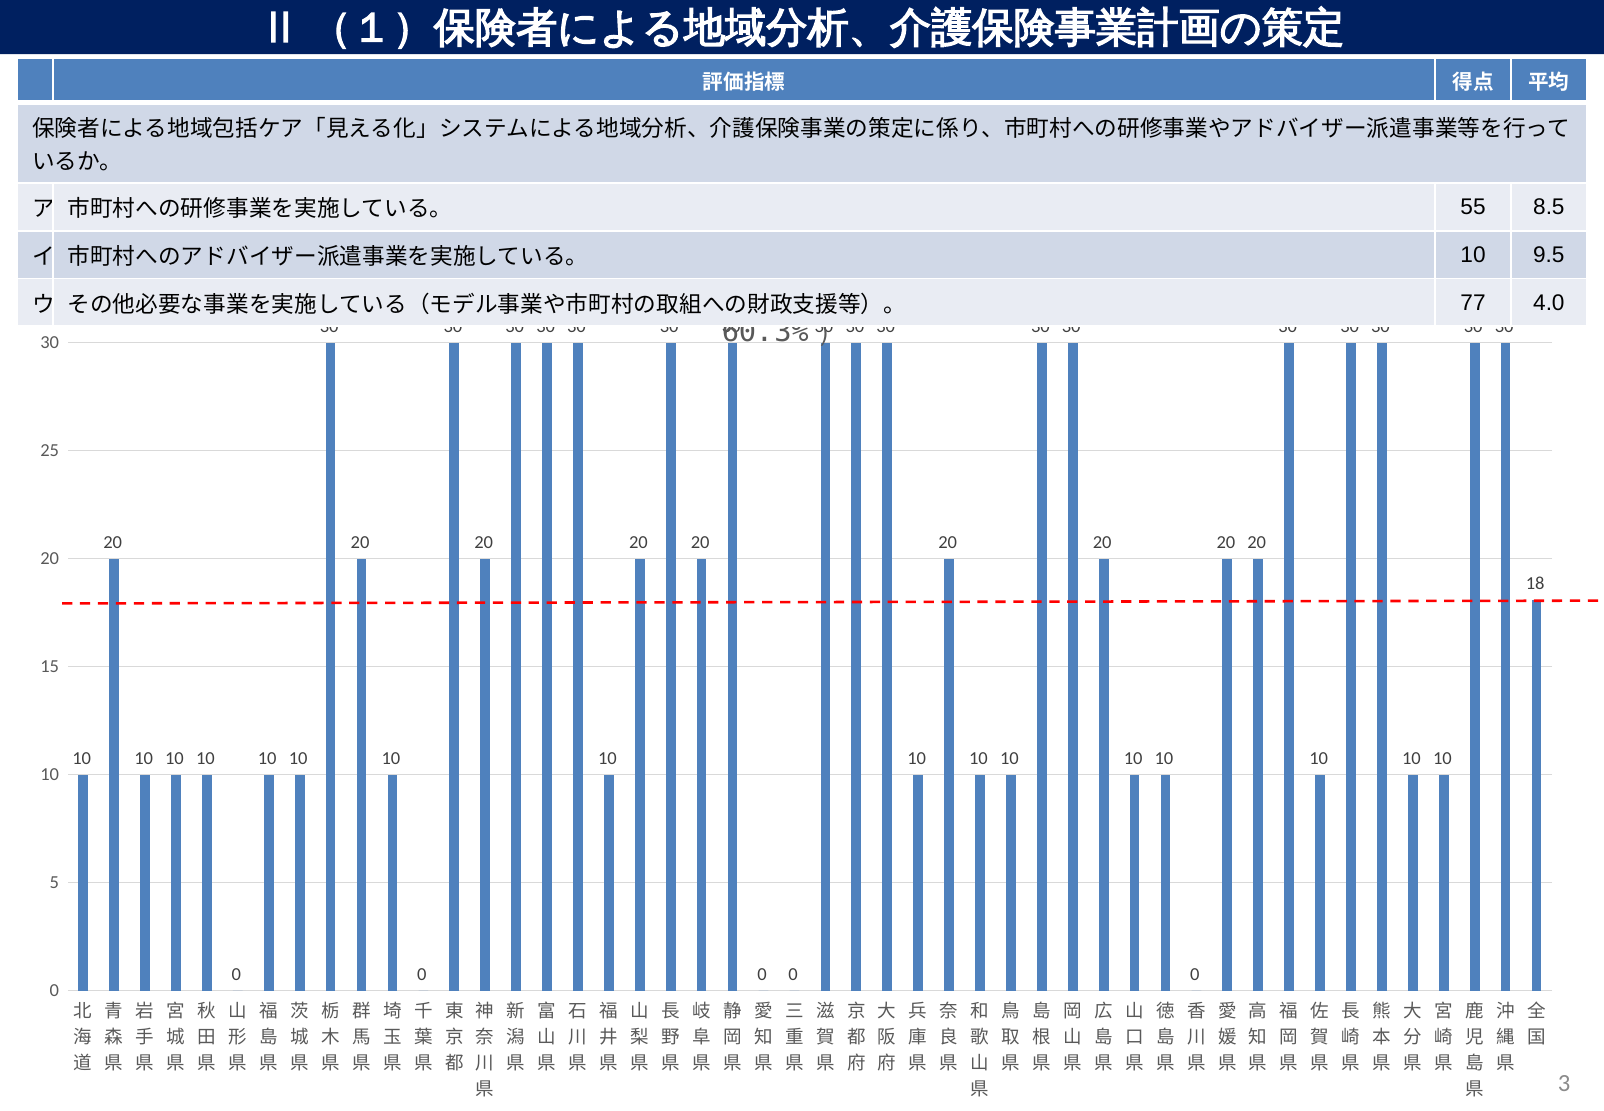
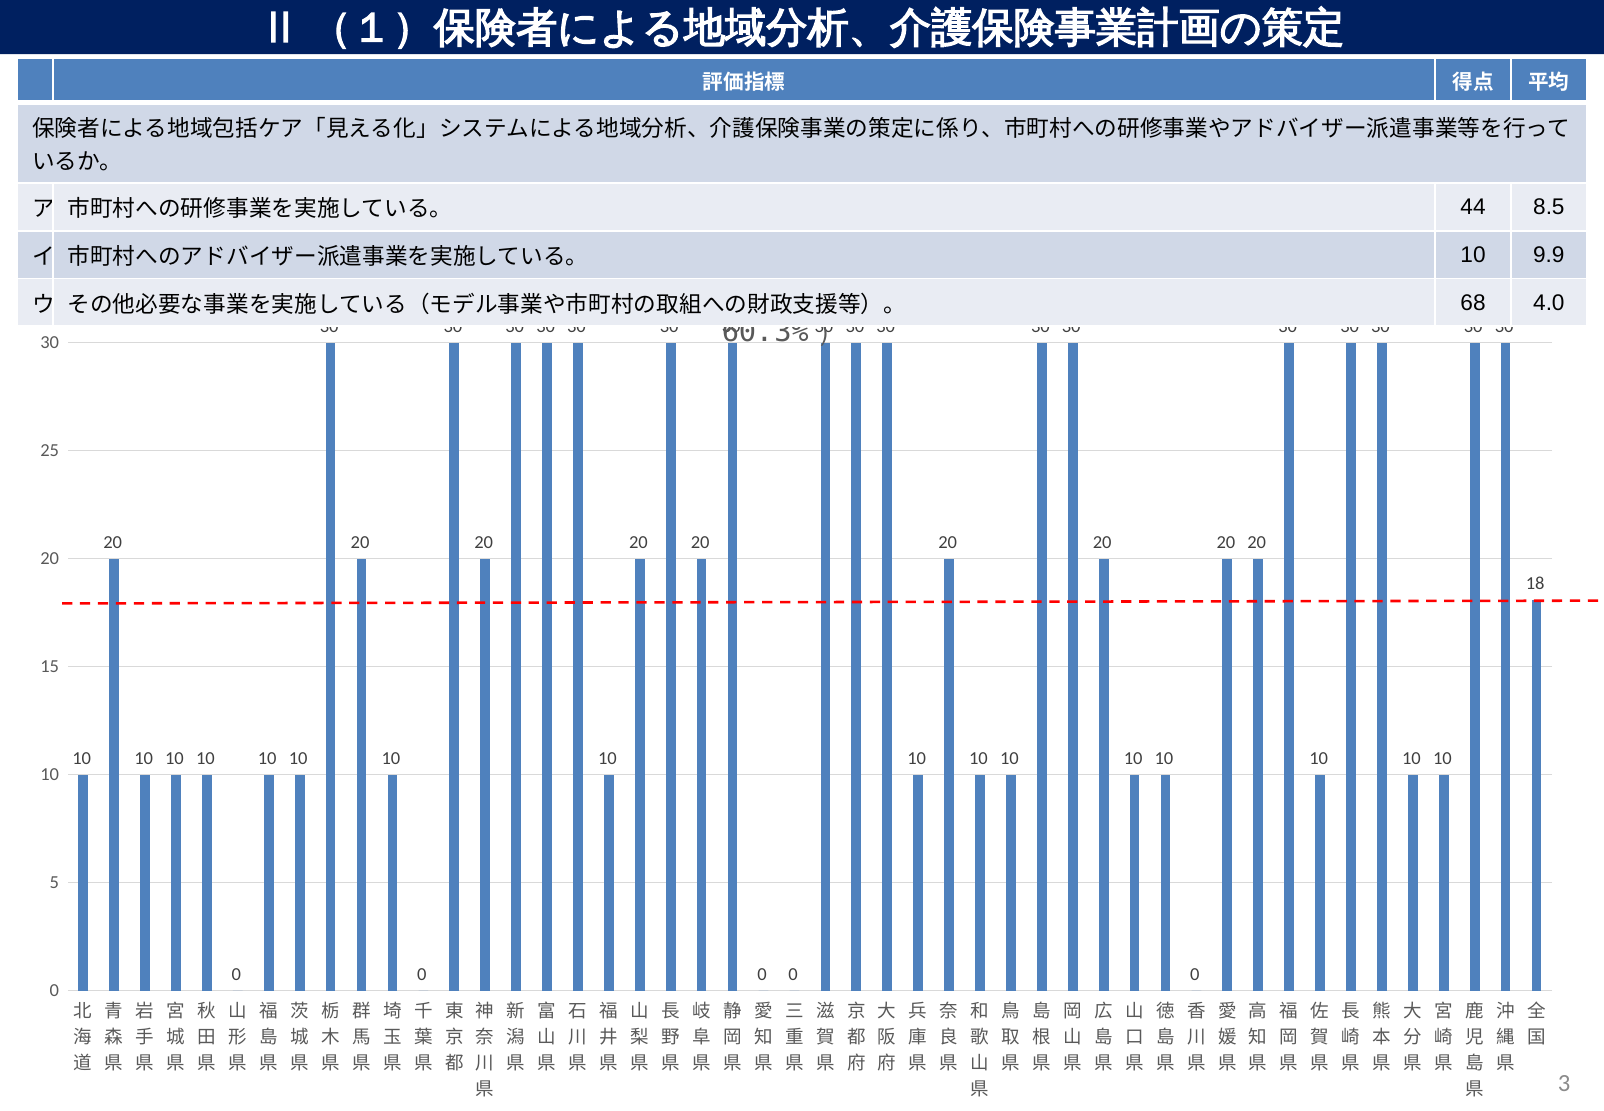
55: 55 -> 44 (1473, 207)
9.5: 9.5 -> 9.9 (1549, 255)
77: 77 -> 68 (1473, 303)
